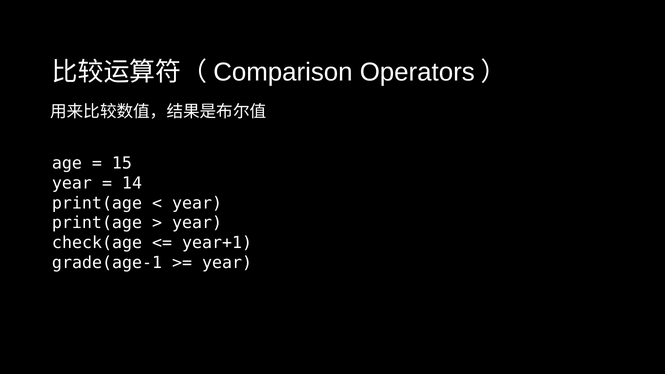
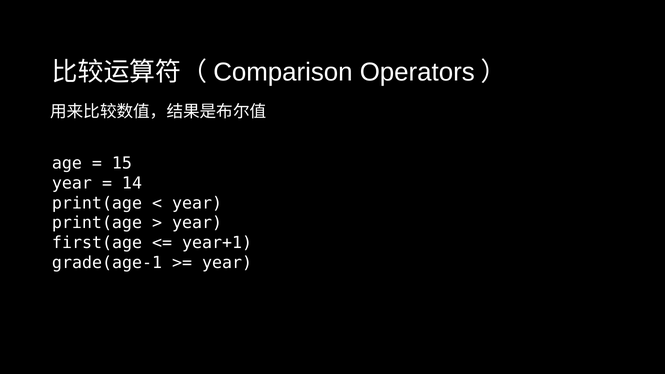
check(age: check(age -> first(age (97, 243)
